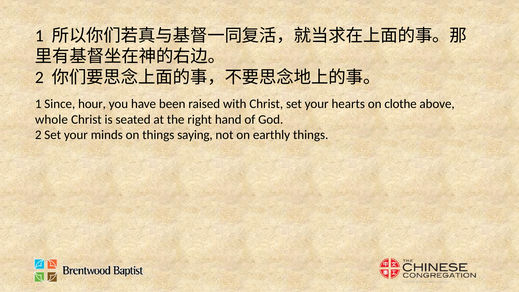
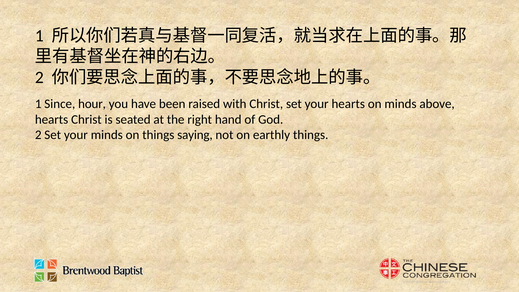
on clothe: clothe -> minds (400, 104)
whole: whole -> hearts (52, 119)
